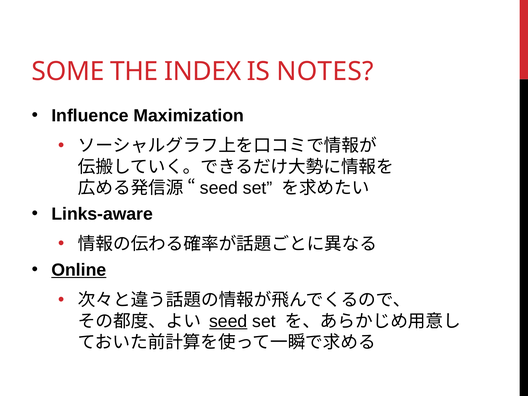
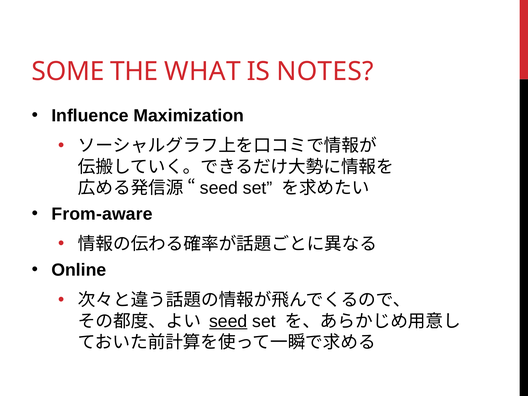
INDEX: INDEX -> WHAT (202, 71)
Links-aware: Links-aware -> From-aware (102, 214)
Online underline: present -> none (79, 270)
